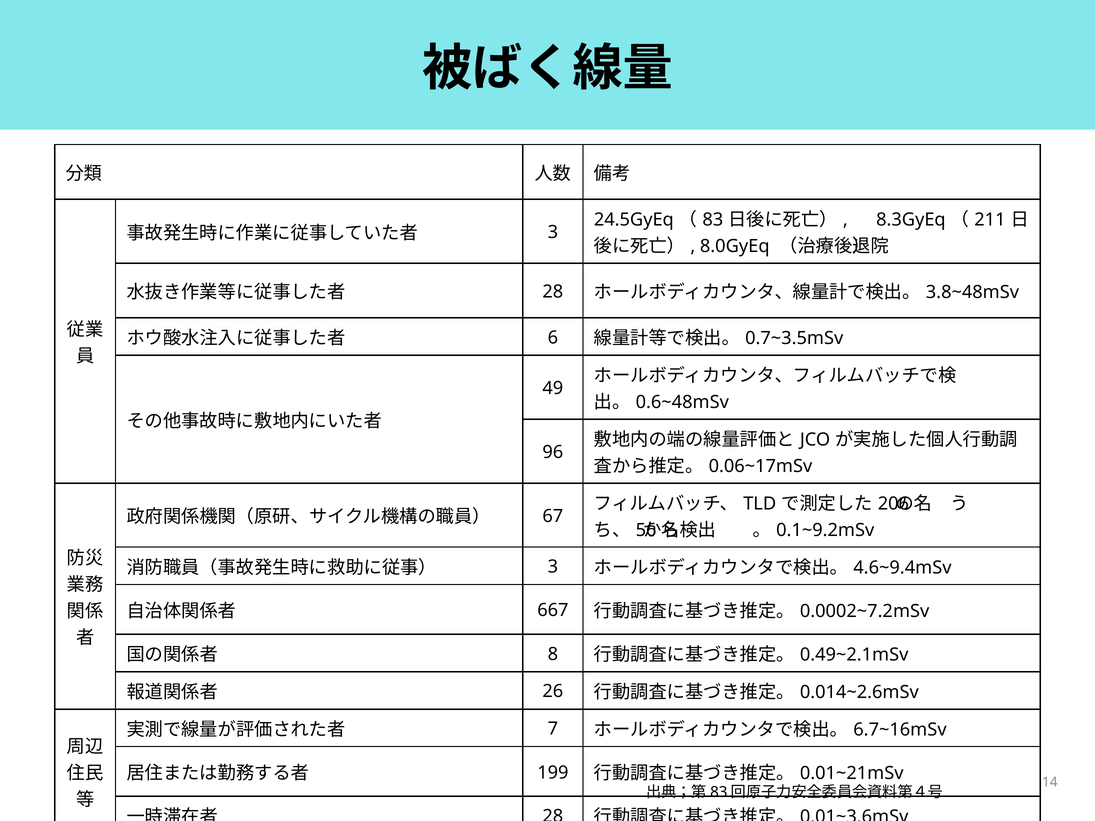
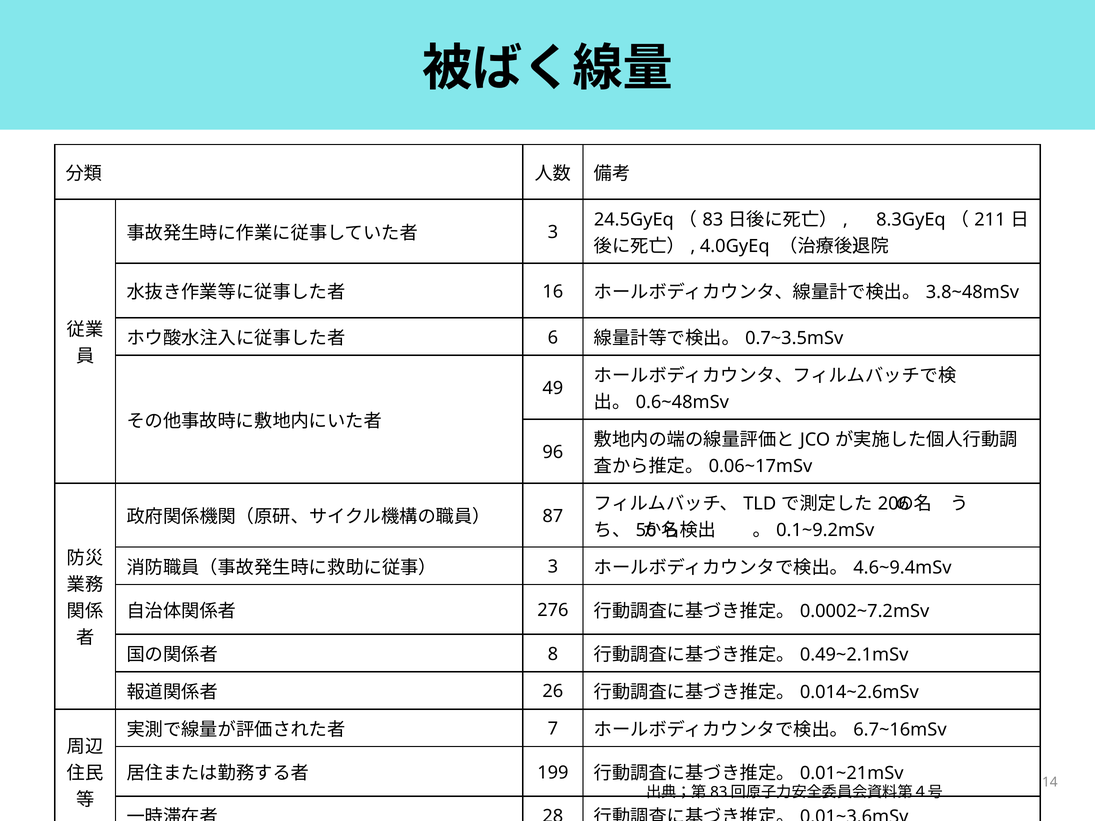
8.0GyEq: 8.0GyEq -> 4.0GyEq (735, 246)
28: 28 -> 16 (553, 292)
67: 67 -> 87 (553, 516)
667: 667 -> 276 (553, 611)
